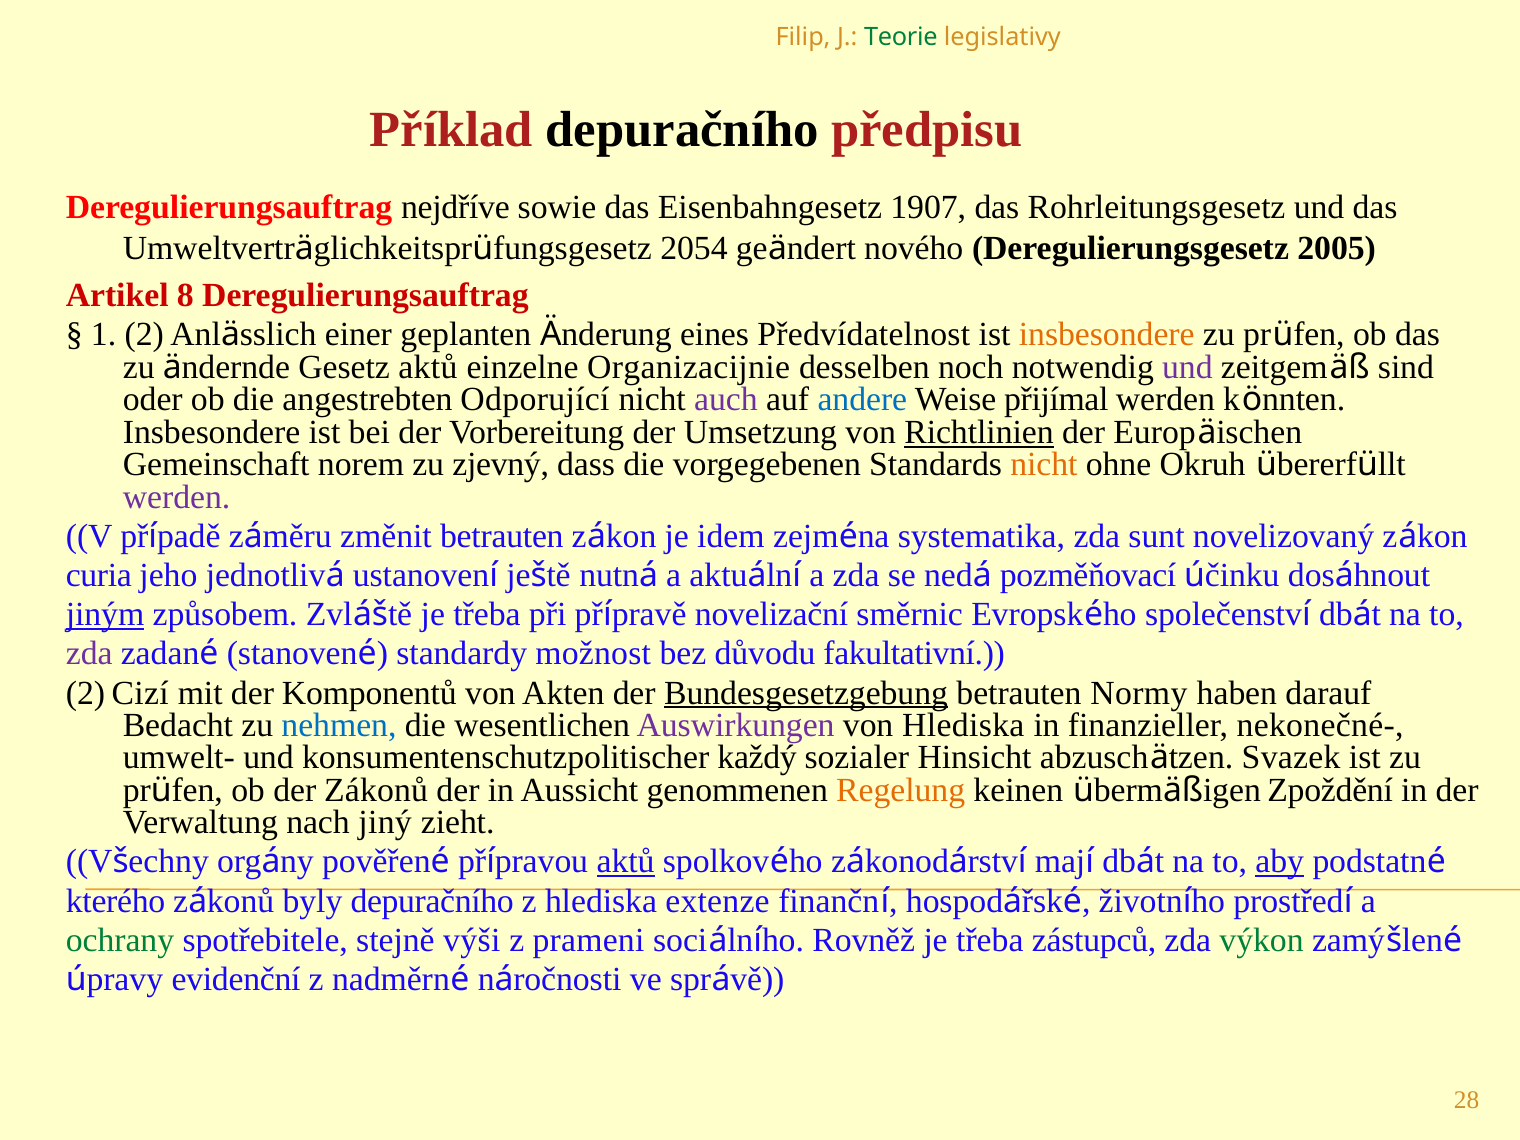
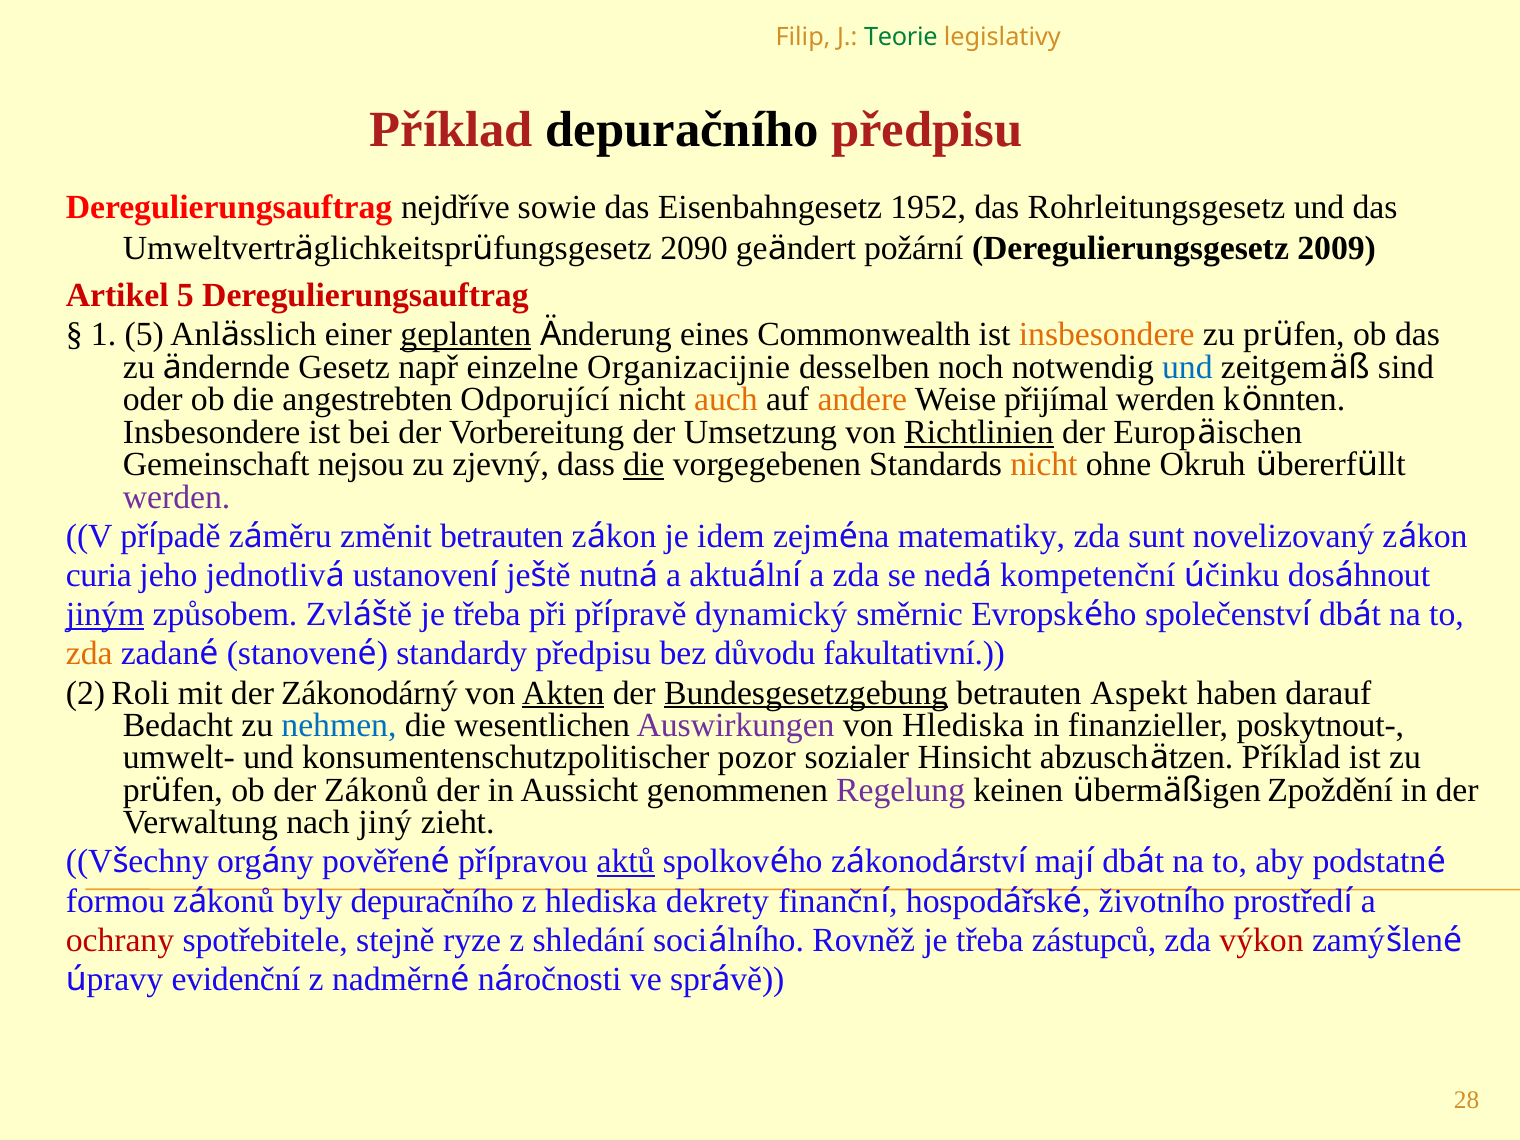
1907: 1907 -> 1952 (928, 208)
2054: 2054 -> 2090 (694, 248)
nového: nového -> požární (914, 248)
2005: 2005 -> 2009 (1337, 248)
Artikel 8: 8 -> 5 (185, 295)
1 2: 2 -> 5 (144, 335)
geplanten underline: none -> present (466, 335)
Předvídatelnost: Předvídatelnost -> Commonwealth (864, 335)
Gesetz aktů: aktů -> např (428, 367)
und colour: purple -> blue (1187, 367)
auch colour: purple -> orange (726, 400)
andere colour: blue -> orange (862, 400)
norem: norem -> nejsou (361, 464)
die underline: none -> present (644, 464)
systematika: systematika -> matematiky (981, 536)
pozměňovací: pozměňovací -> kompetenční (1088, 575)
novelizační: novelizační -> dynamický (771, 615)
zda colour: purple -> orange (89, 654)
standardy možnost: možnost -> předpisu (593, 654)
Cizí: Cizí -> Roli (140, 693)
Komponentů: Komponentů -> Zákonodárný (369, 693)
Akten underline: none -> present (563, 693)
Normy: Normy -> Aspekt (1139, 693)
nekonečné-: nekonečné- -> poskytnout- (1320, 725)
každý: každý -> pozor (757, 758)
Svazek: Svazek -> Příklad (1291, 758)
Regelung colour: orange -> purple (901, 790)
aby underline: present -> none (1280, 862)
kterého: kterého -> formou (115, 901)
extenze: extenze -> dekrety (717, 901)
ochrany colour: green -> red (120, 940)
výši: výši -> ryze (472, 940)
prameni: prameni -> shledání (589, 940)
výkon colour: green -> red (1262, 940)
